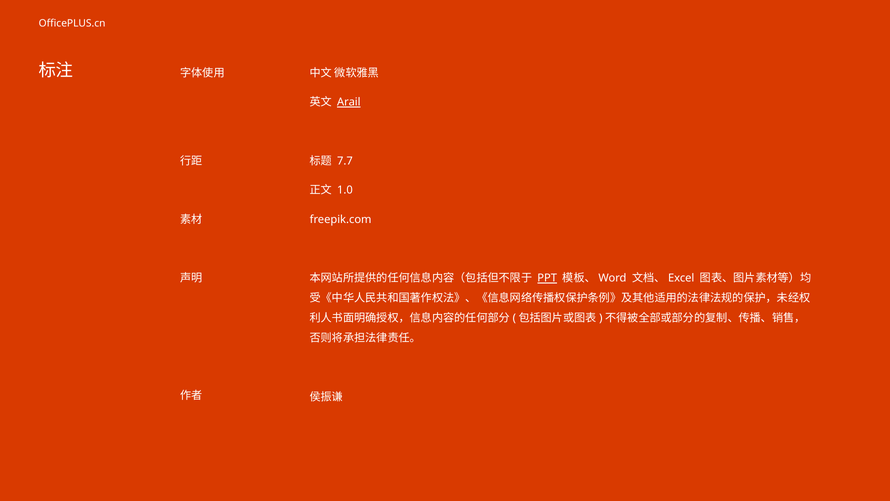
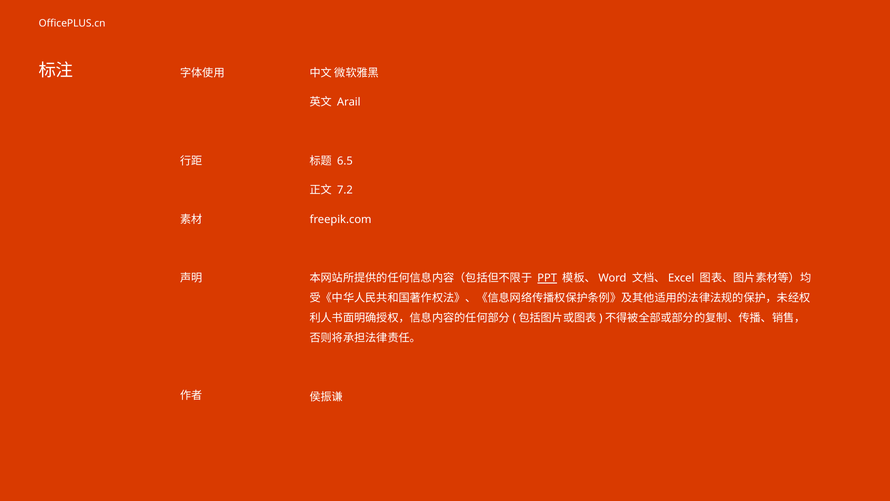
Arail underline: present -> none (349, 102)
7.7: 7.7 -> 6.5 (345, 161)
1.0: 1.0 -> 7.2 (345, 190)
